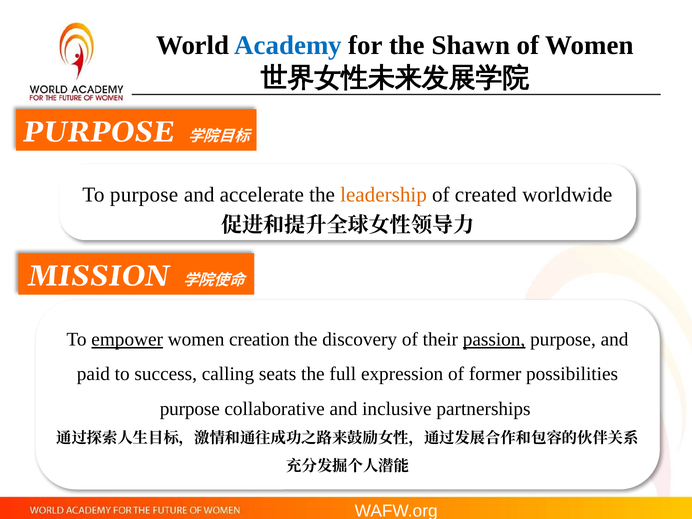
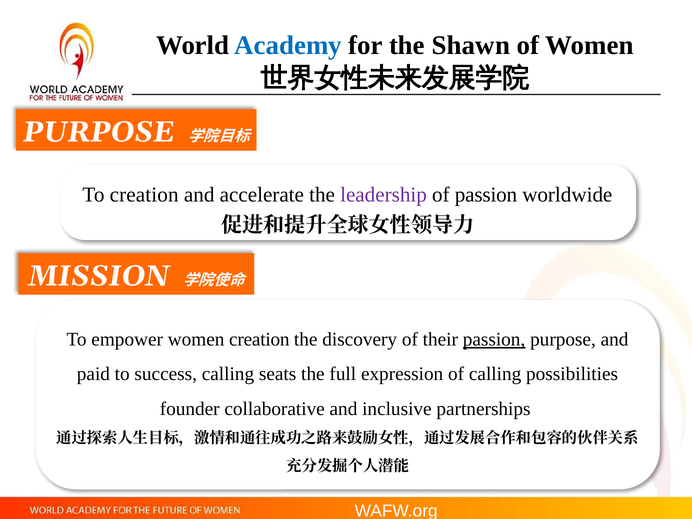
To purpose: purpose -> creation (144, 195)
leadership colour: orange -> purple (384, 195)
of created: created -> passion (486, 195)
empower underline: present -> none (127, 340)
of former: former -> calling (495, 374)
purpose: purpose -> founder (190, 409)
